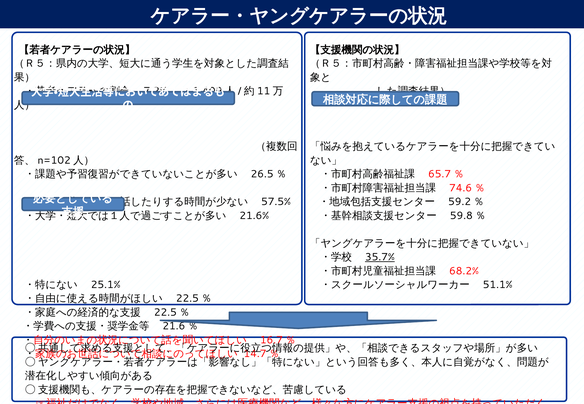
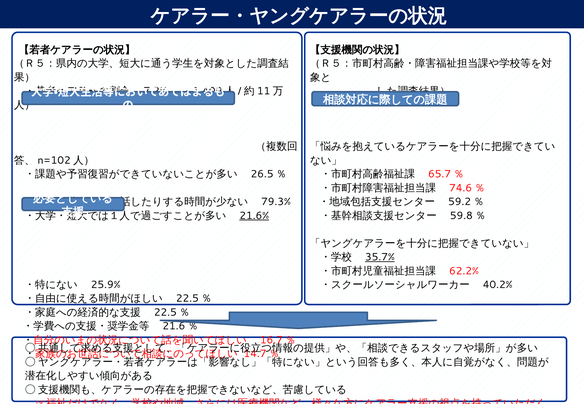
57.5%: 57.5% -> 79.3% (276, 202)
21.6% underline: none -> present (254, 216)
68.2%: 68.2% -> 62.2% (464, 271)
25.1%: 25.1% -> 25.9% (106, 285)
51.1%: 51.1% -> 40.2% (498, 285)
